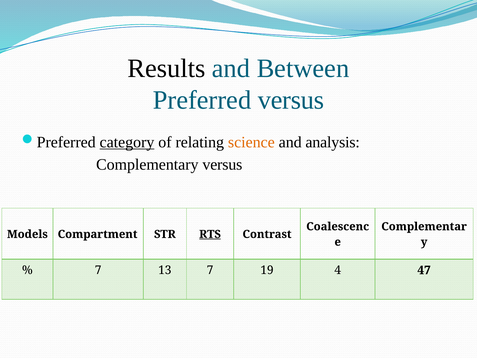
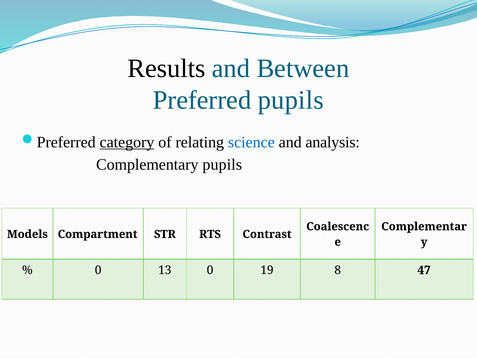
Preferred versus: versus -> pupils (291, 100)
science colour: orange -> blue (251, 142)
Complementary versus: versus -> pupils (222, 164)
RTS underline: present -> none (210, 234)
7: 7 -> 0 (98, 270)
13 7: 7 -> 0 (210, 270)
4: 4 -> 8 (338, 270)
